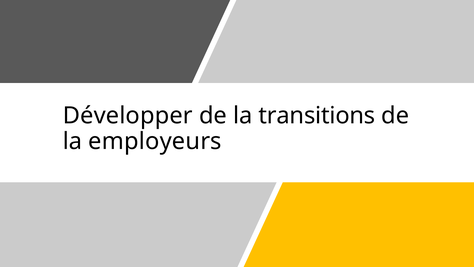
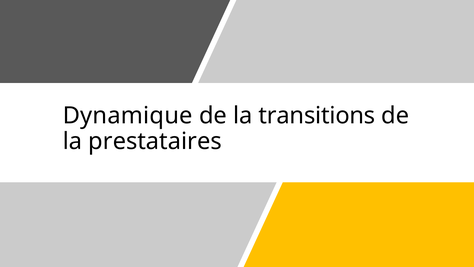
Développer: Développer -> Dynamique (128, 115)
employeurs: employeurs -> prestataires (155, 141)
